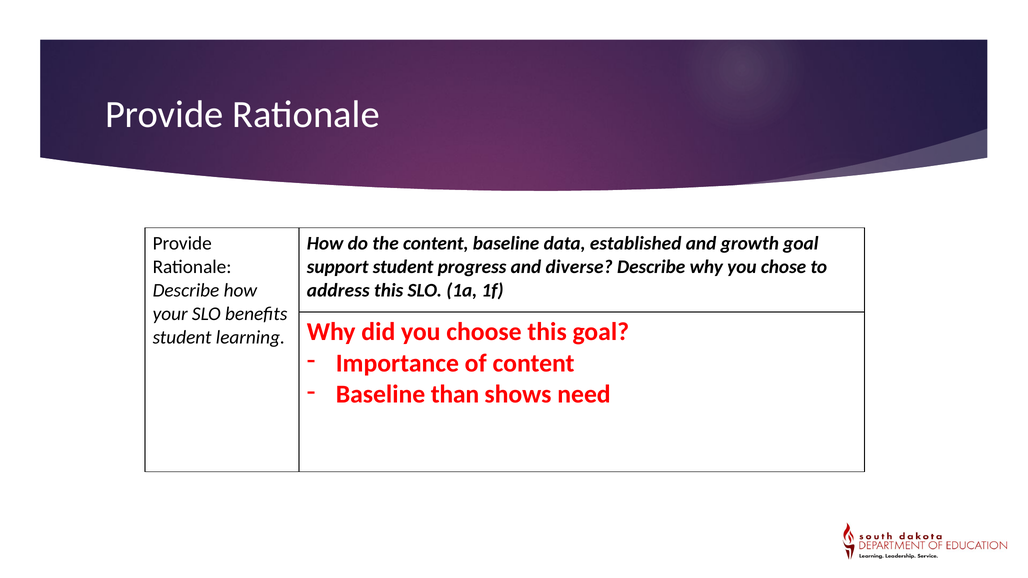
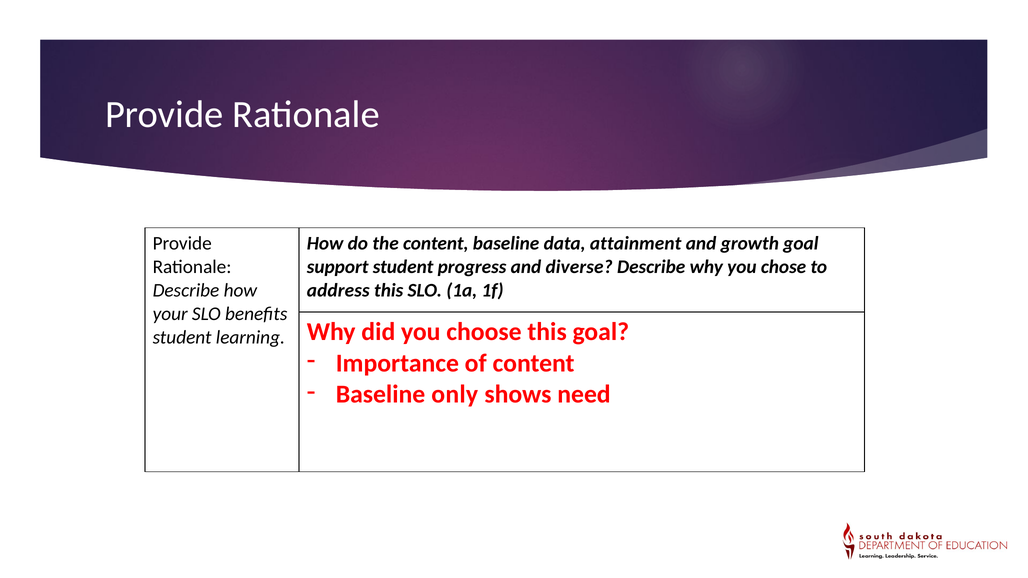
established: established -> attainment (636, 244)
than: than -> only (455, 395)
